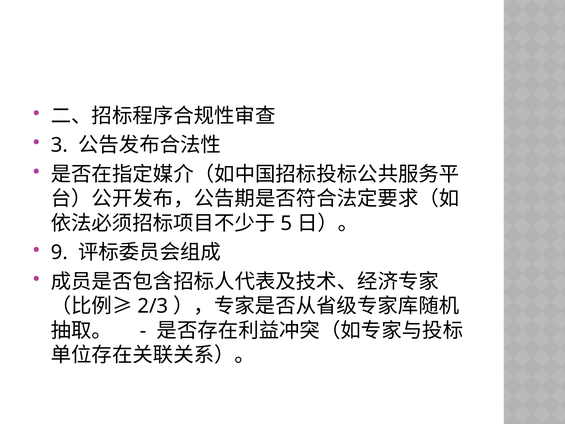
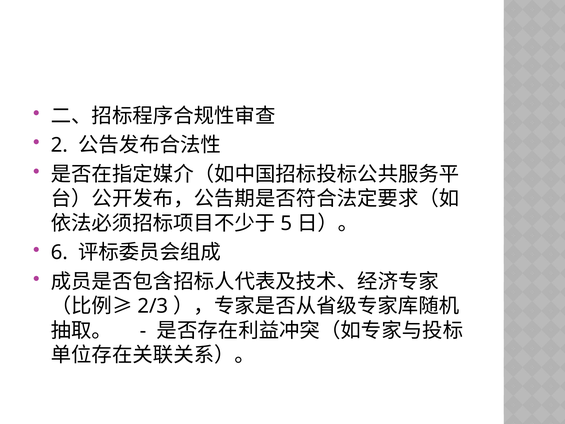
3: 3 -> 2 (59, 145)
9: 9 -> 6 (59, 252)
